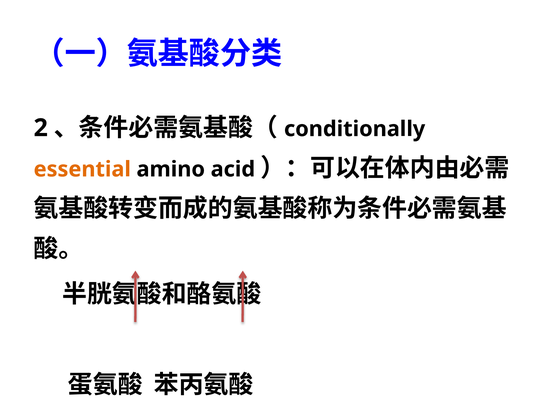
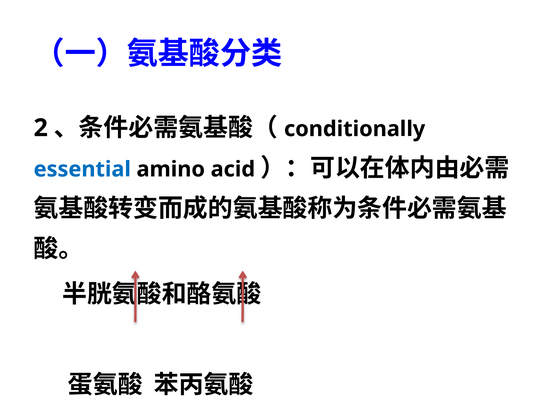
essential colour: orange -> blue (82, 169)
